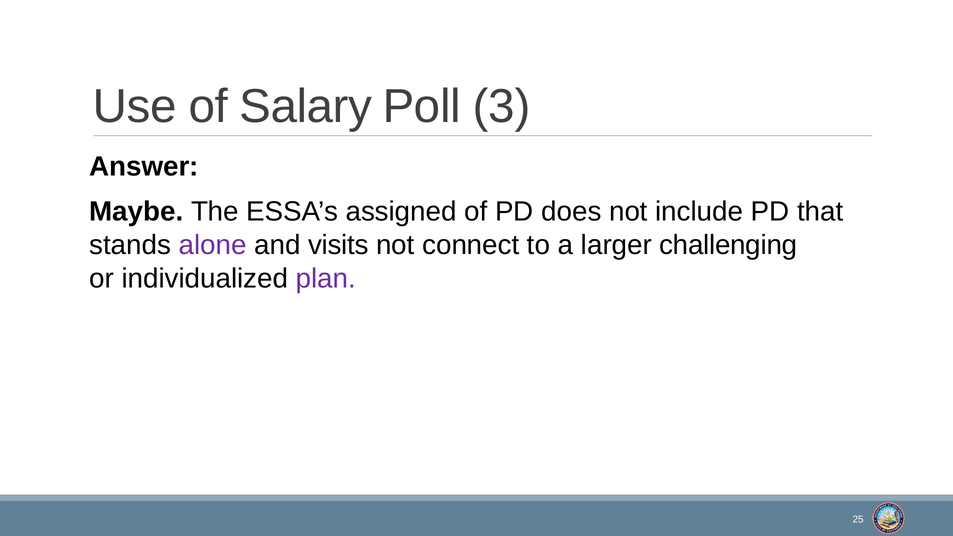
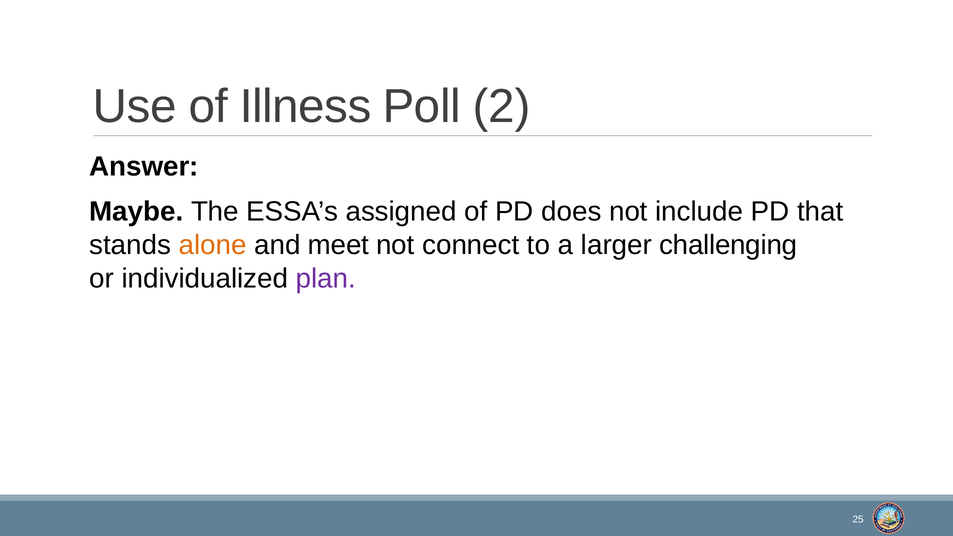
Salary: Salary -> Illness (306, 107)
3: 3 -> 2 (502, 107)
alone colour: purple -> orange (213, 245)
visits: visits -> meet (338, 245)
